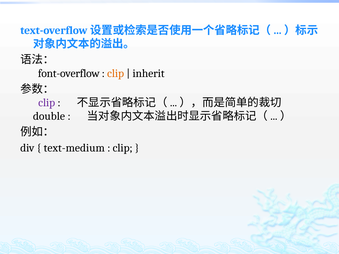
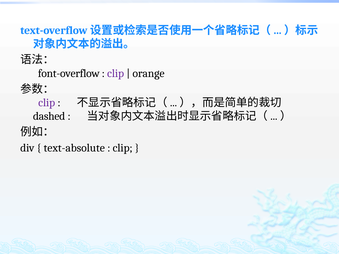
clip colour: orange -> purple (116, 73)
inherit: inherit -> orange (149, 73)
double: double -> dashed (49, 116)
text-medium: text-medium -> text-absolute (74, 148)
